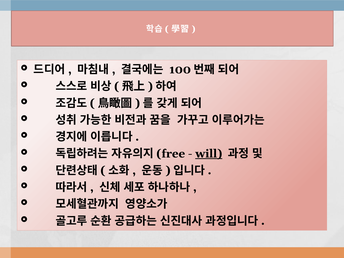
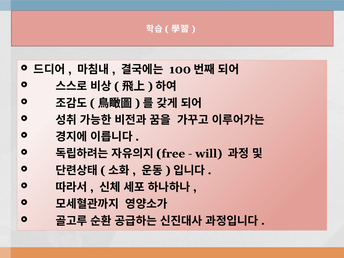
will underline: present -> none (209, 154)
